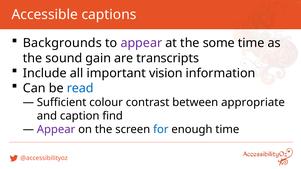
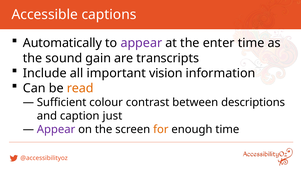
Backgrounds: Backgrounds -> Automatically (62, 43)
some: some -> enter (219, 43)
read colour: blue -> orange (80, 88)
appropriate: appropriate -> descriptions (253, 103)
find: find -> just (112, 116)
for colour: blue -> orange (161, 130)
